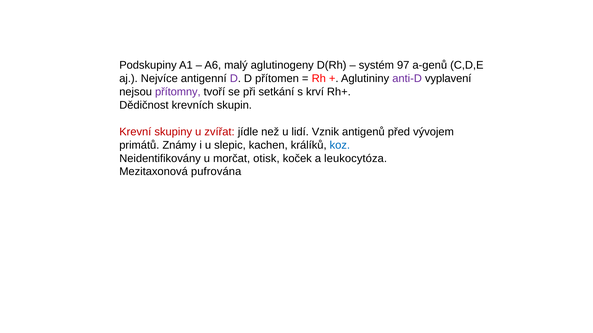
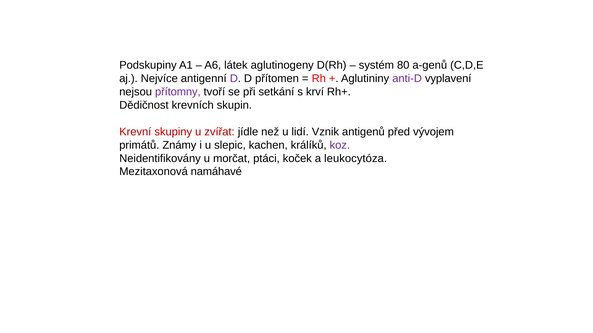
malý: malý -> látek (236, 65)
97: 97 -> 80 (403, 65)
koz colour: blue -> purple (340, 145)
otisk: otisk -> ptáci (266, 159)
pufrována: pufrována -> namáhavé (216, 172)
